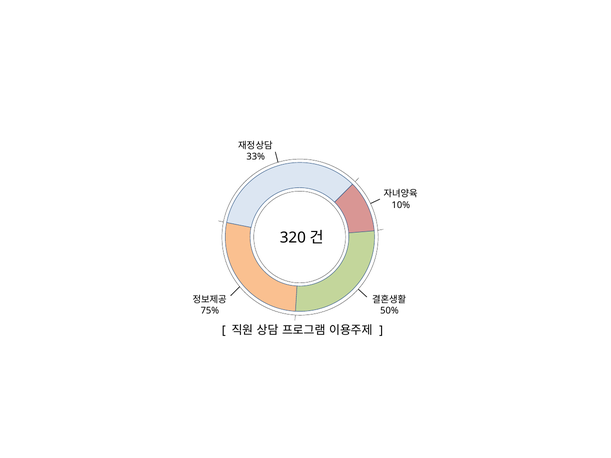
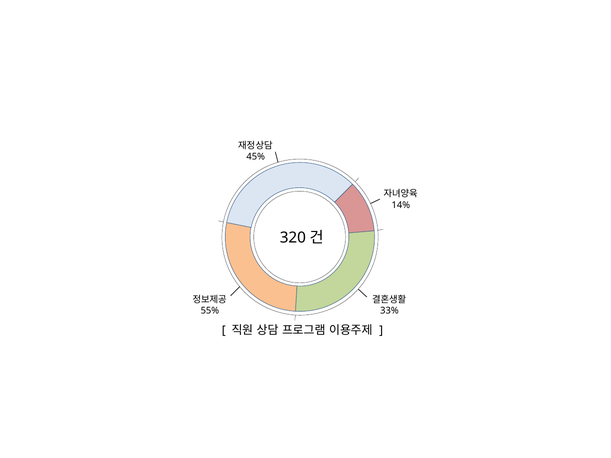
33%: 33% -> 45% (256, 157)
10%: 10% -> 14% (401, 205)
75%: 75% -> 55% (210, 311)
50%: 50% -> 33% (389, 311)
